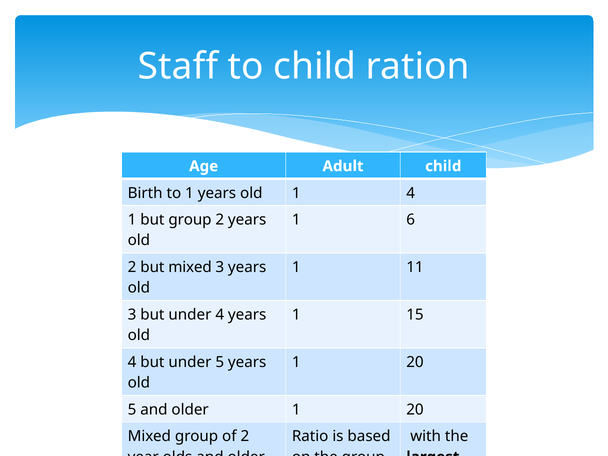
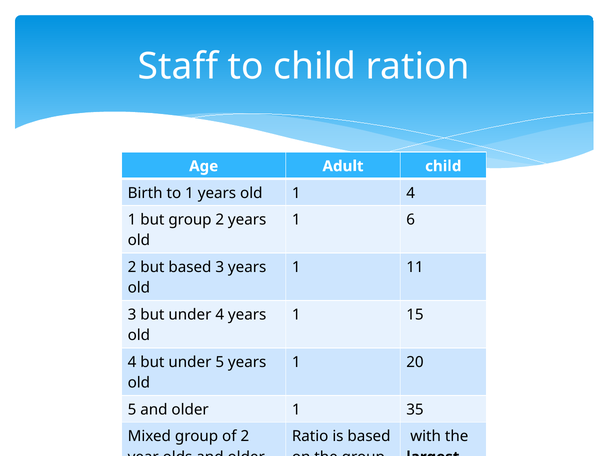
but mixed: mixed -> based (190, 267)
older 1 20: 20 -> 35 (415, 410)
